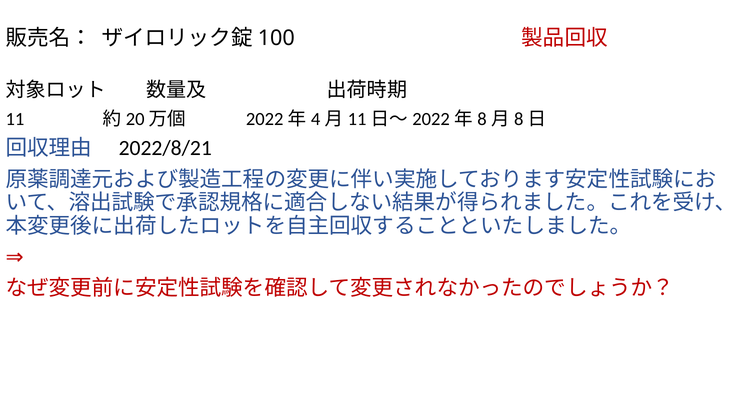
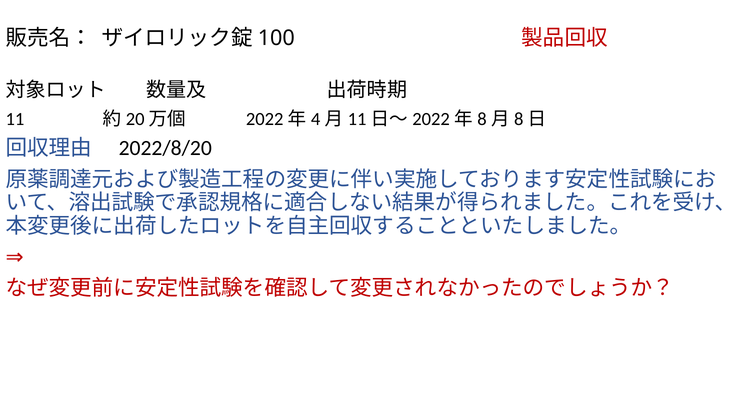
2022/8/21: 2022/8/21 -> 2022/8/20 (165, 148)
